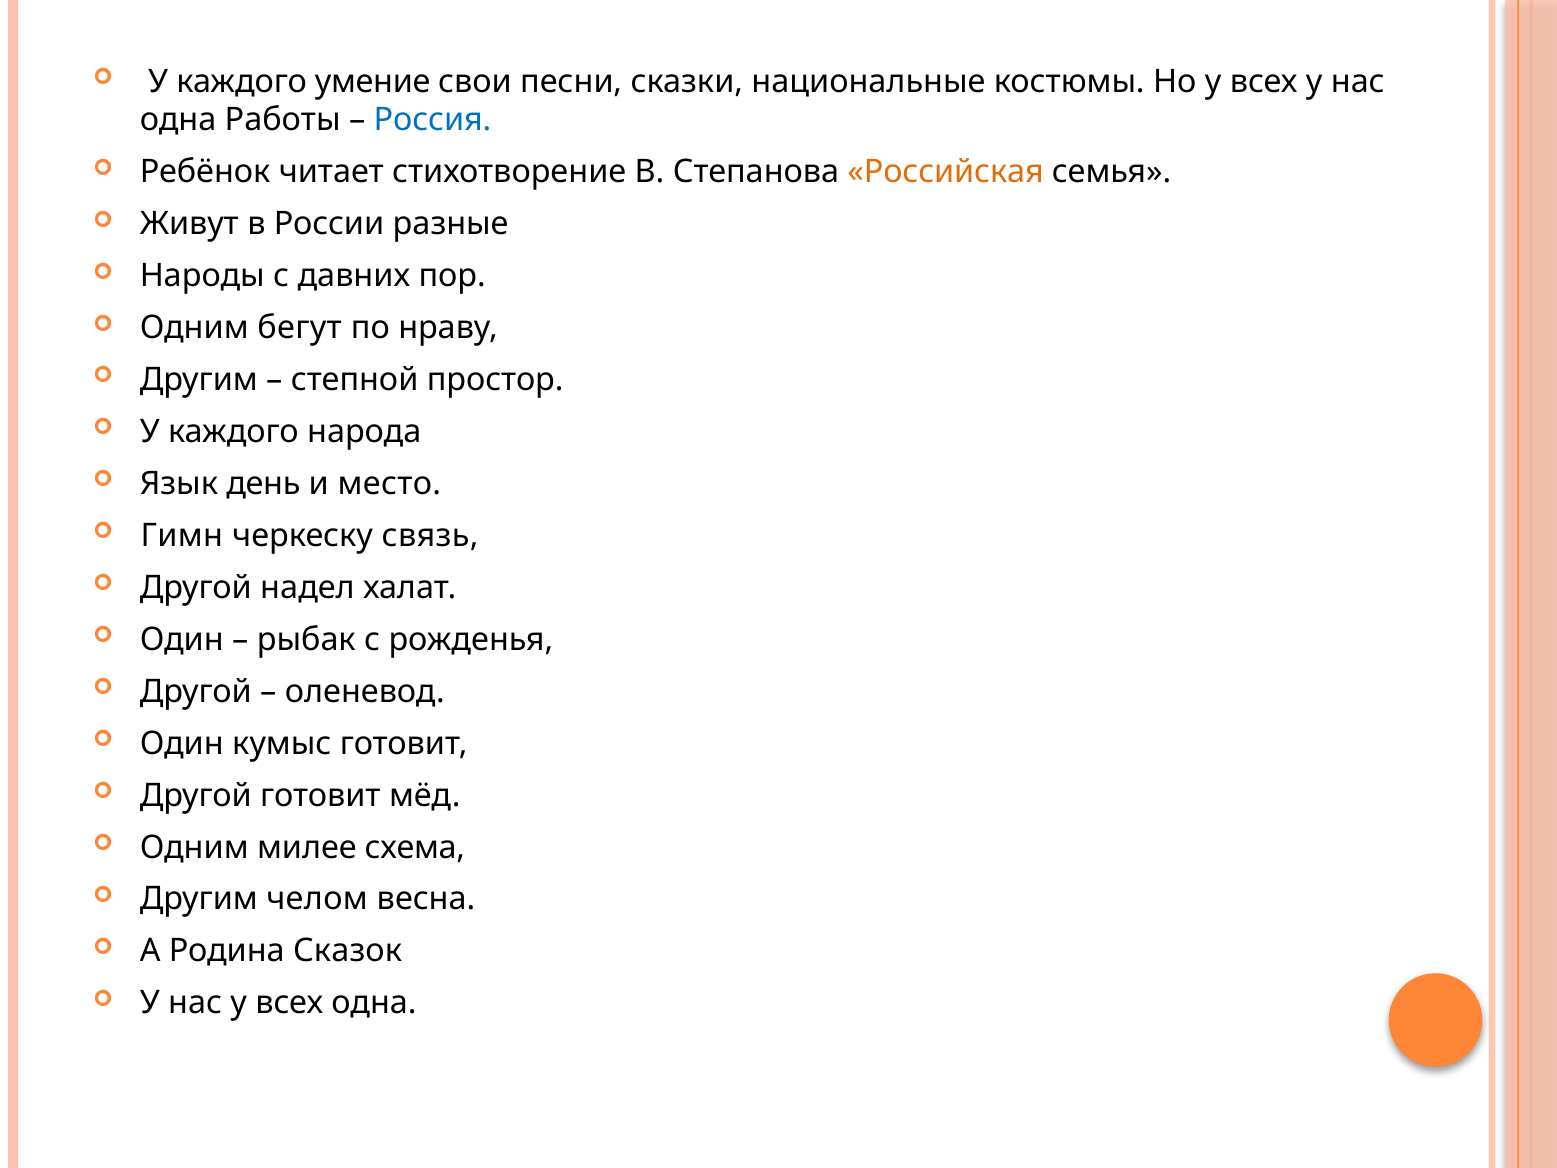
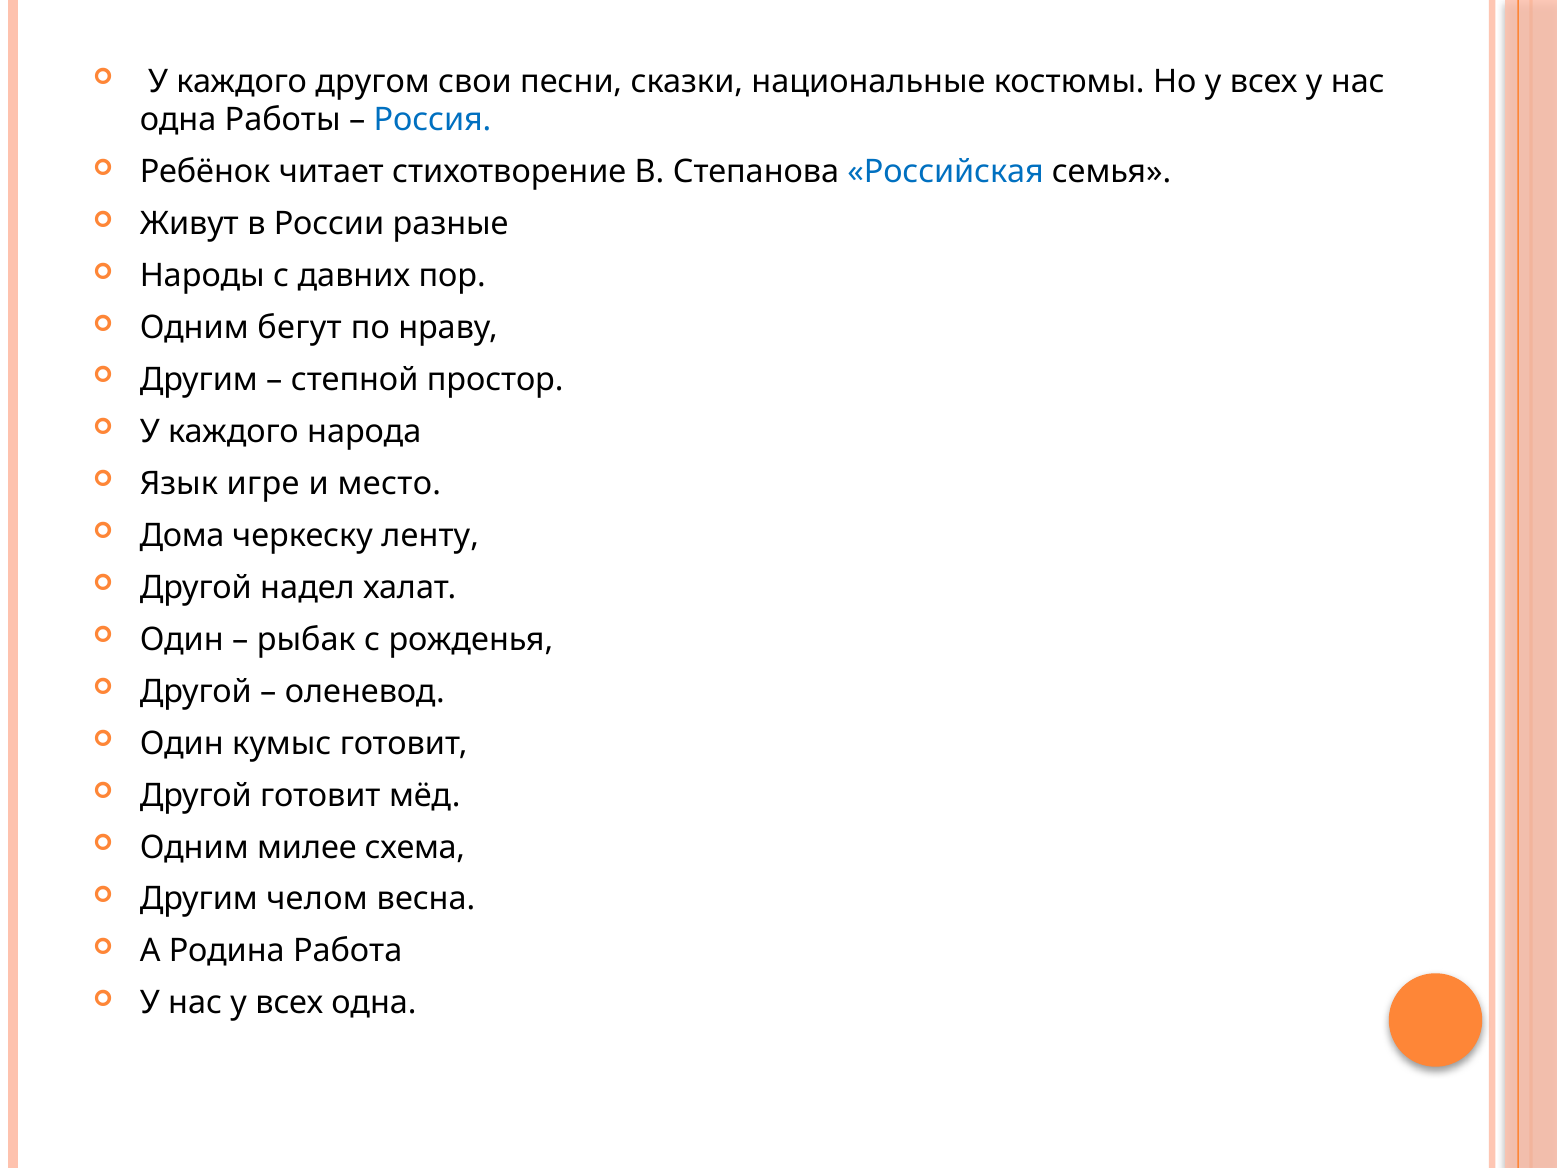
умение: умение -> другом (373, 81)
Российская colour: orange -> blue (946, 172)
день: день -> игре (263, 484)
Гимн: Гимн -> Дома (182, 536)
связь: связь -> ленту (430, 536)
Сказок: Сказок -> Работа (348, 951)
